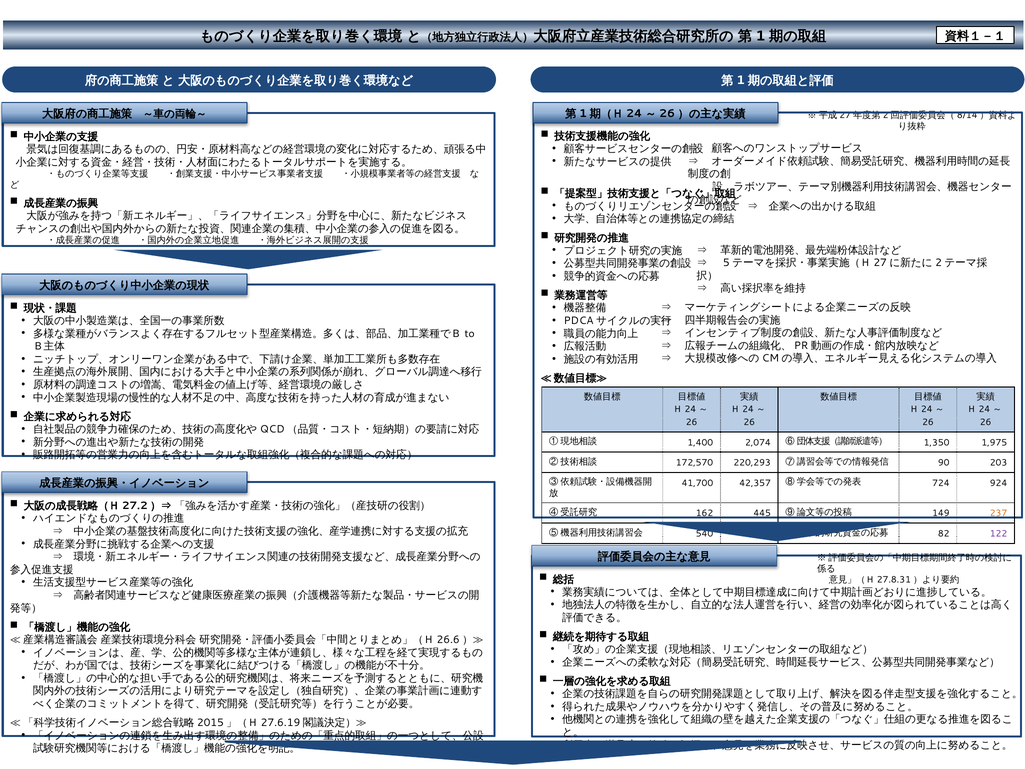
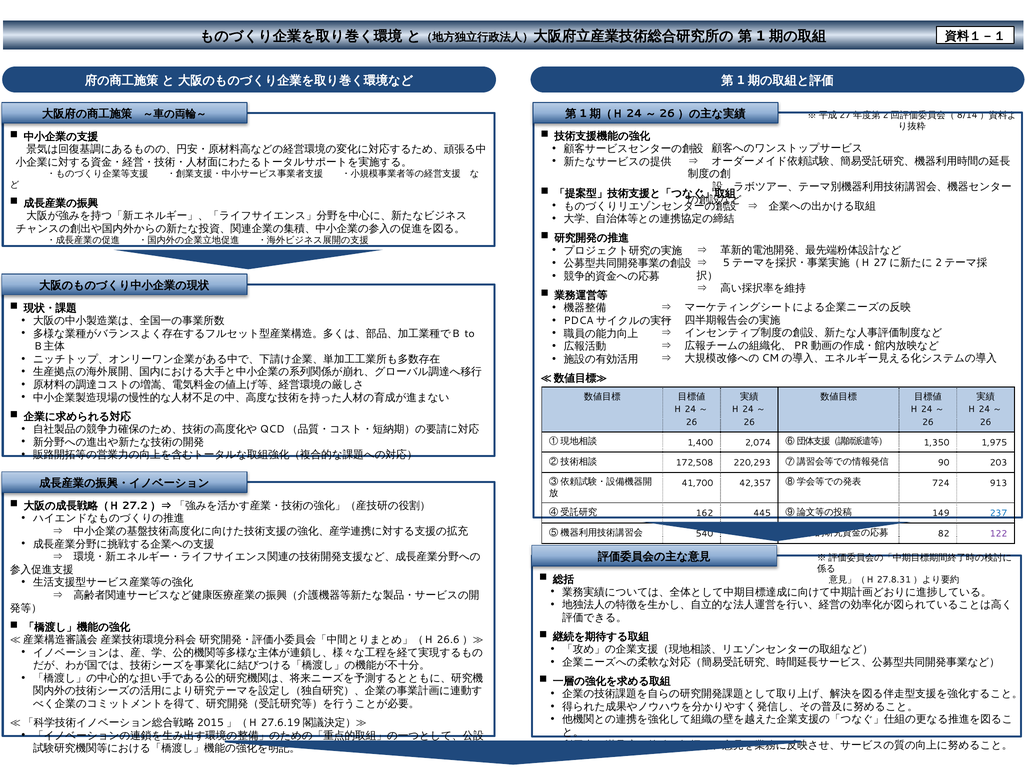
172,570: 172,570 -> 172,508 (694, 463)
924: 924 -> 913 (999, 483)
237 colour: orange -> blue (999, 513)
